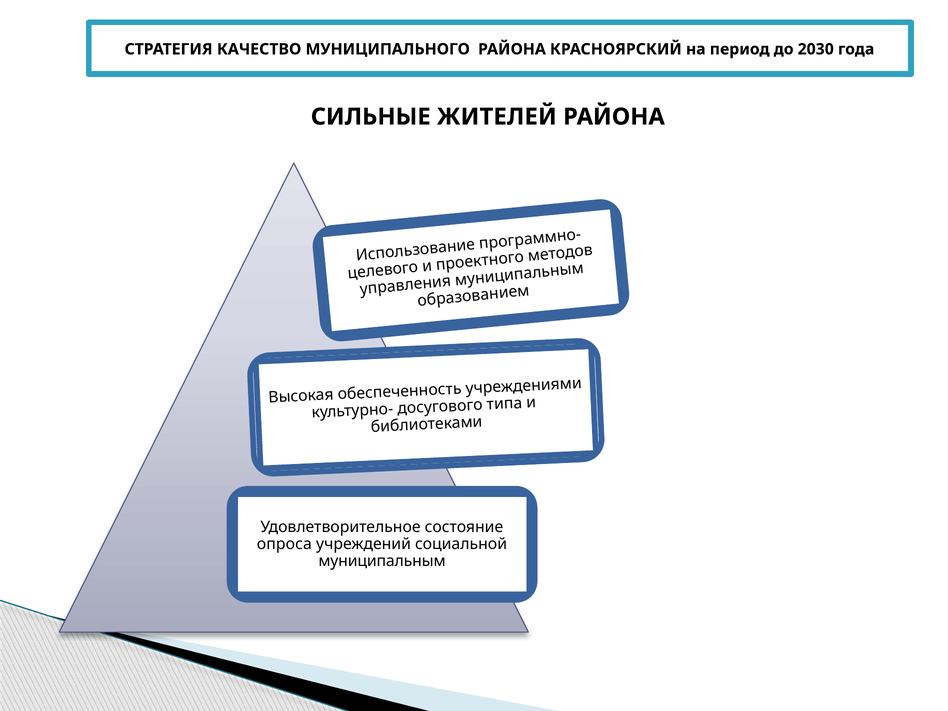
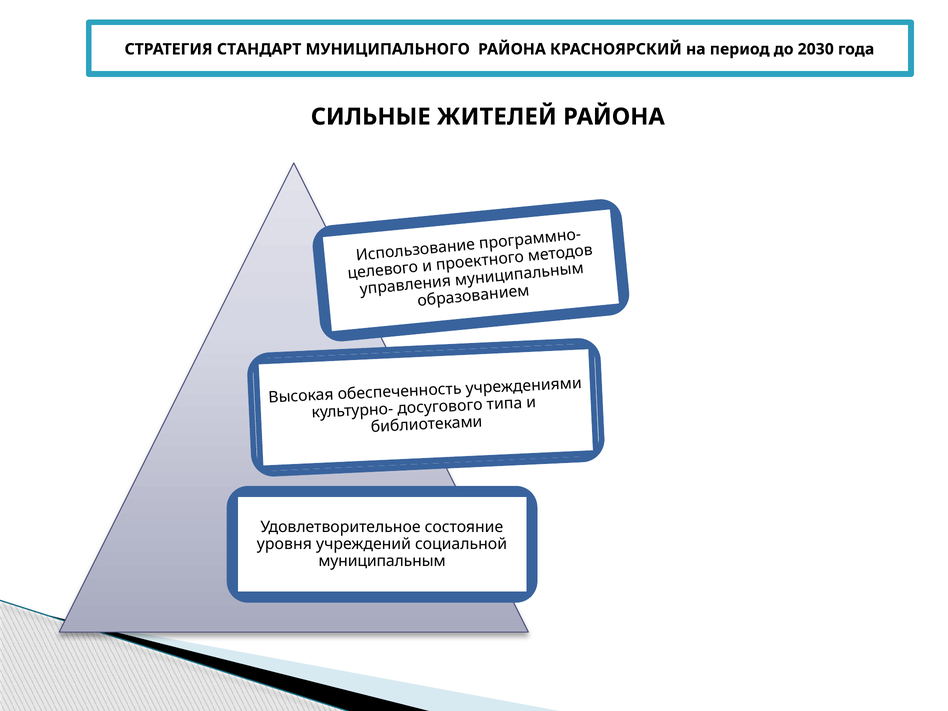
КАЧЕСТВО: КАЧЕСТВО -> СТАНДАРТ (259, 49)
опроса: опроса -> уровня (284, 544)
